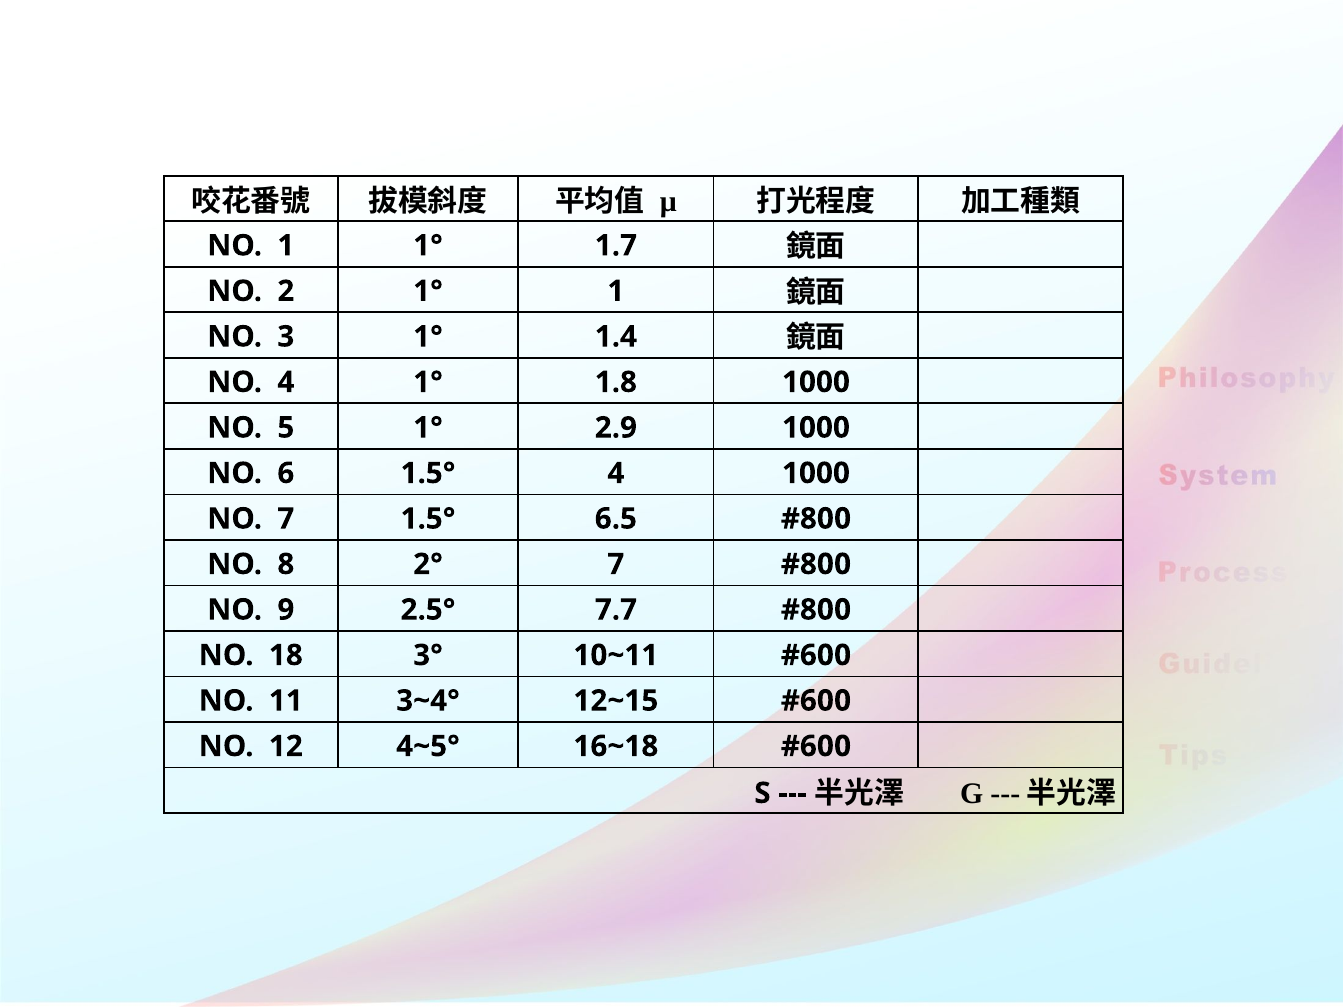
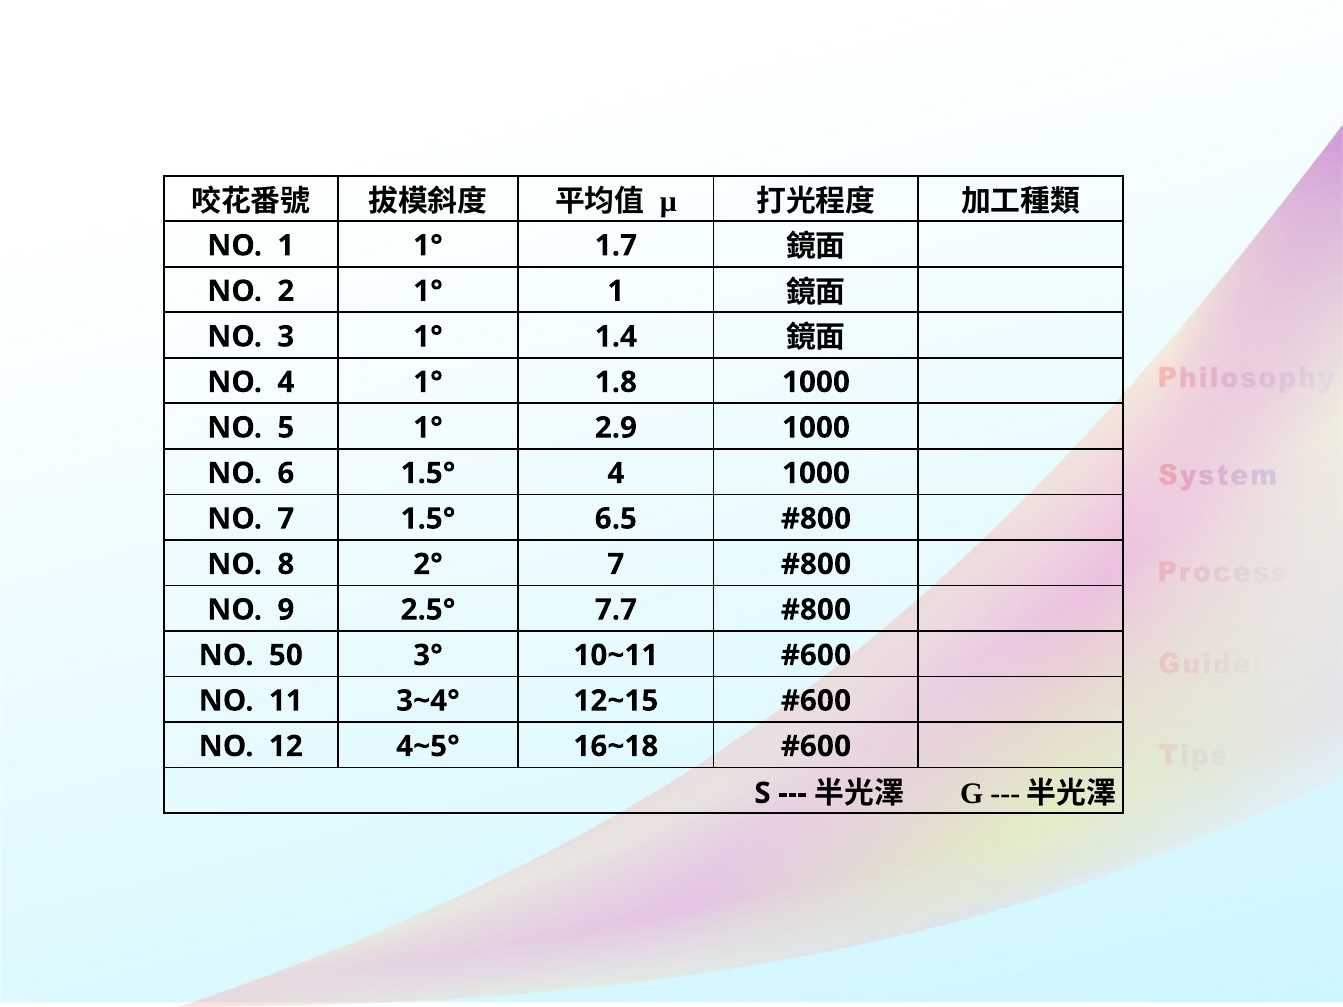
18: 18 -> 50 (286, 655)
